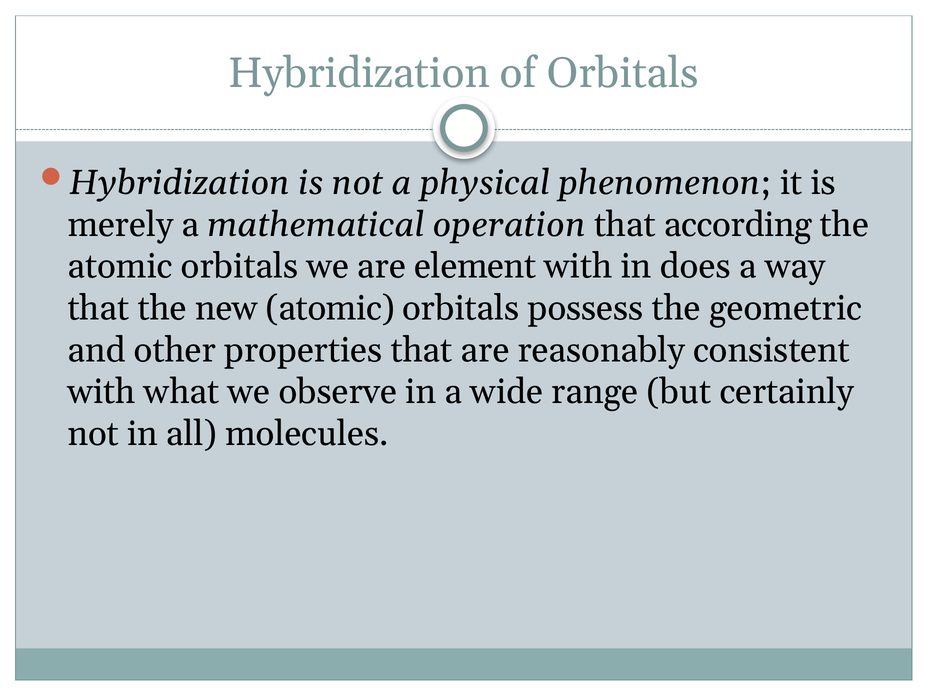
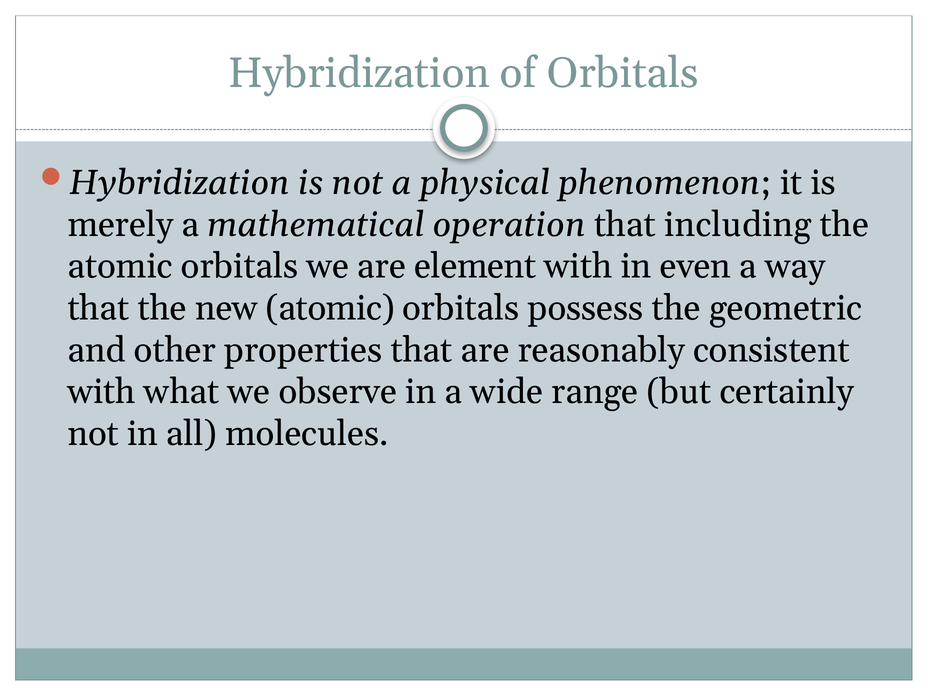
according: according -> including (738, 225)
does: does -> even (695, 266)
